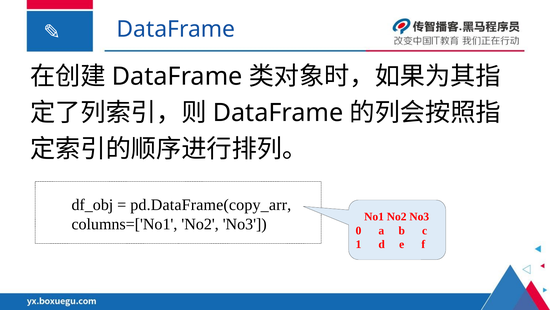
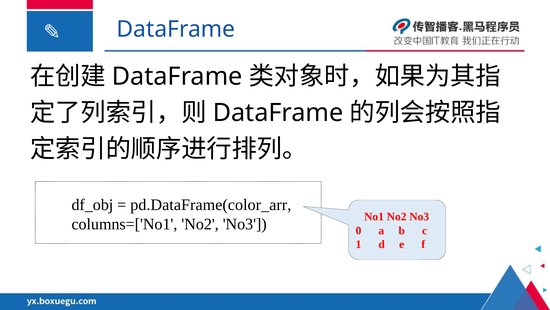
pd.DataFrame(copy_arr: pd.DataFrame(copy_arr -> pd.DataFrame(color_arr (211, 204)
